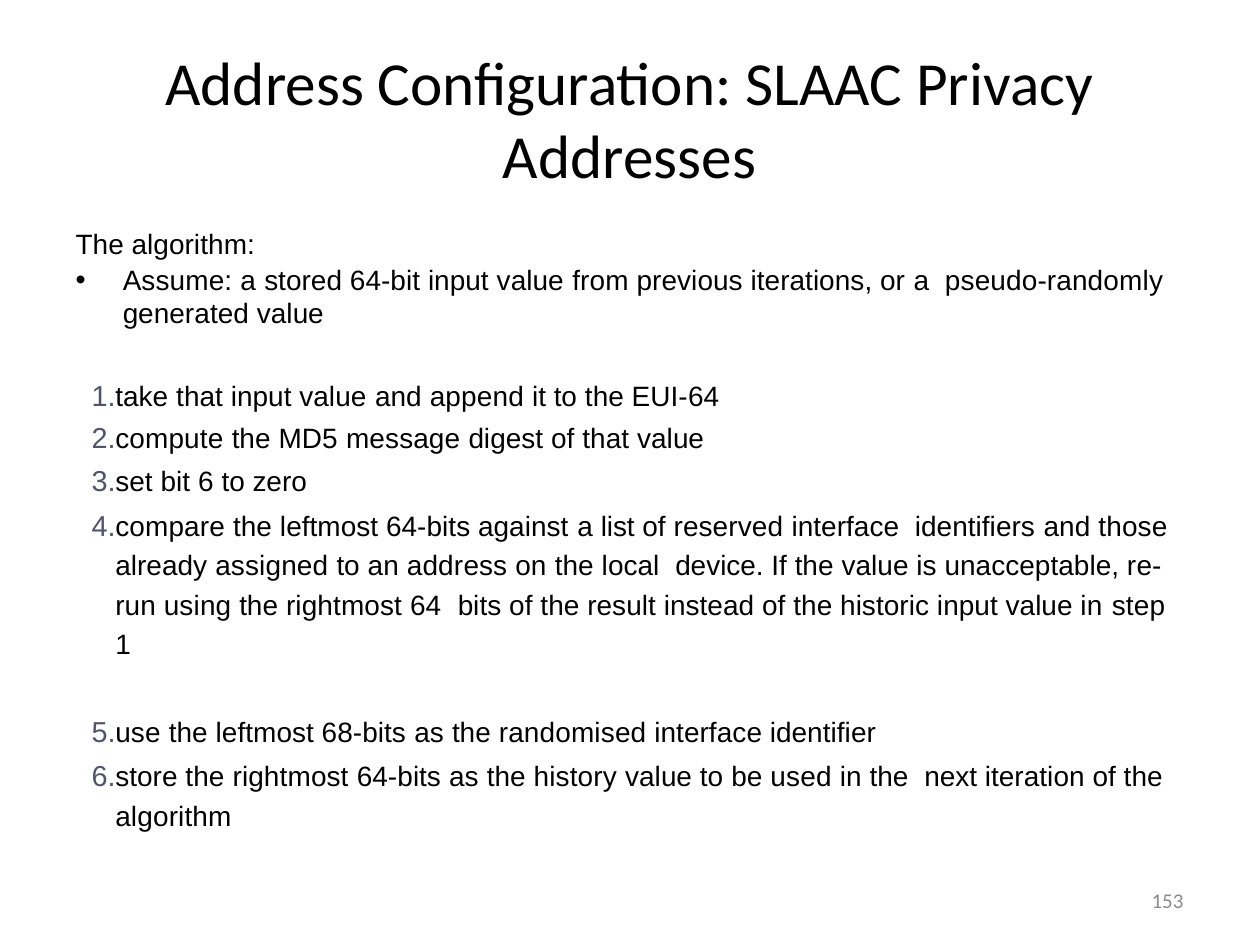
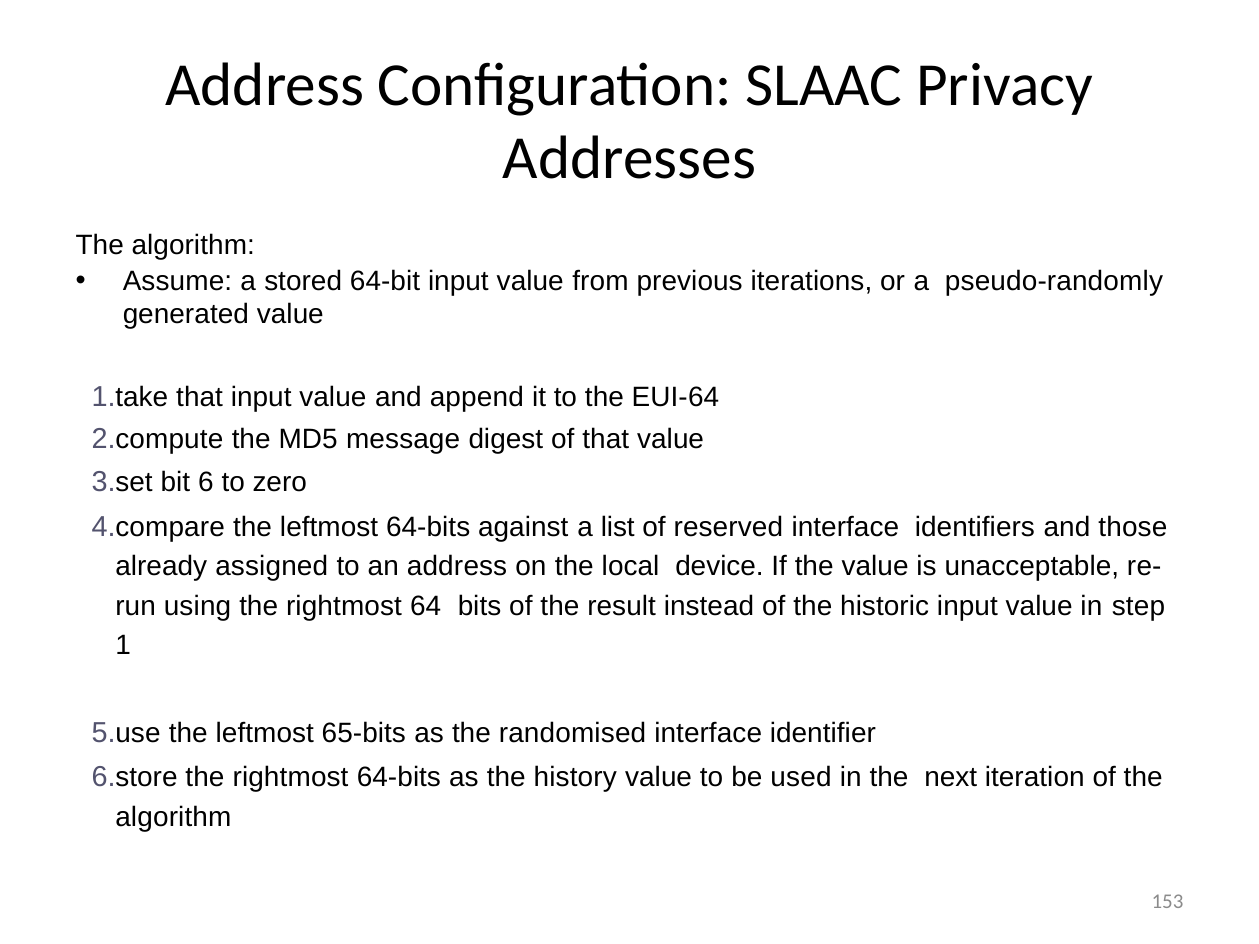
68-bits: 68-bits -> 65-bits (364, 733)
